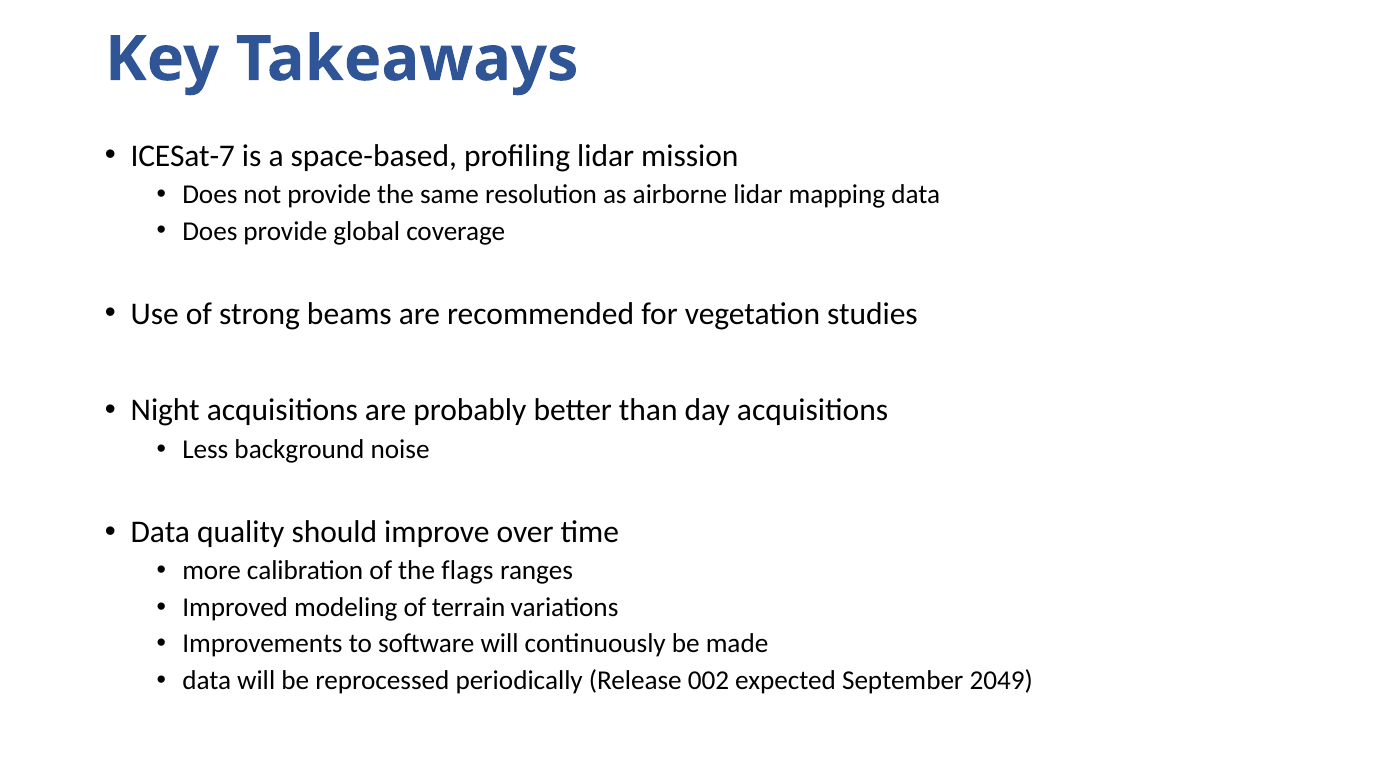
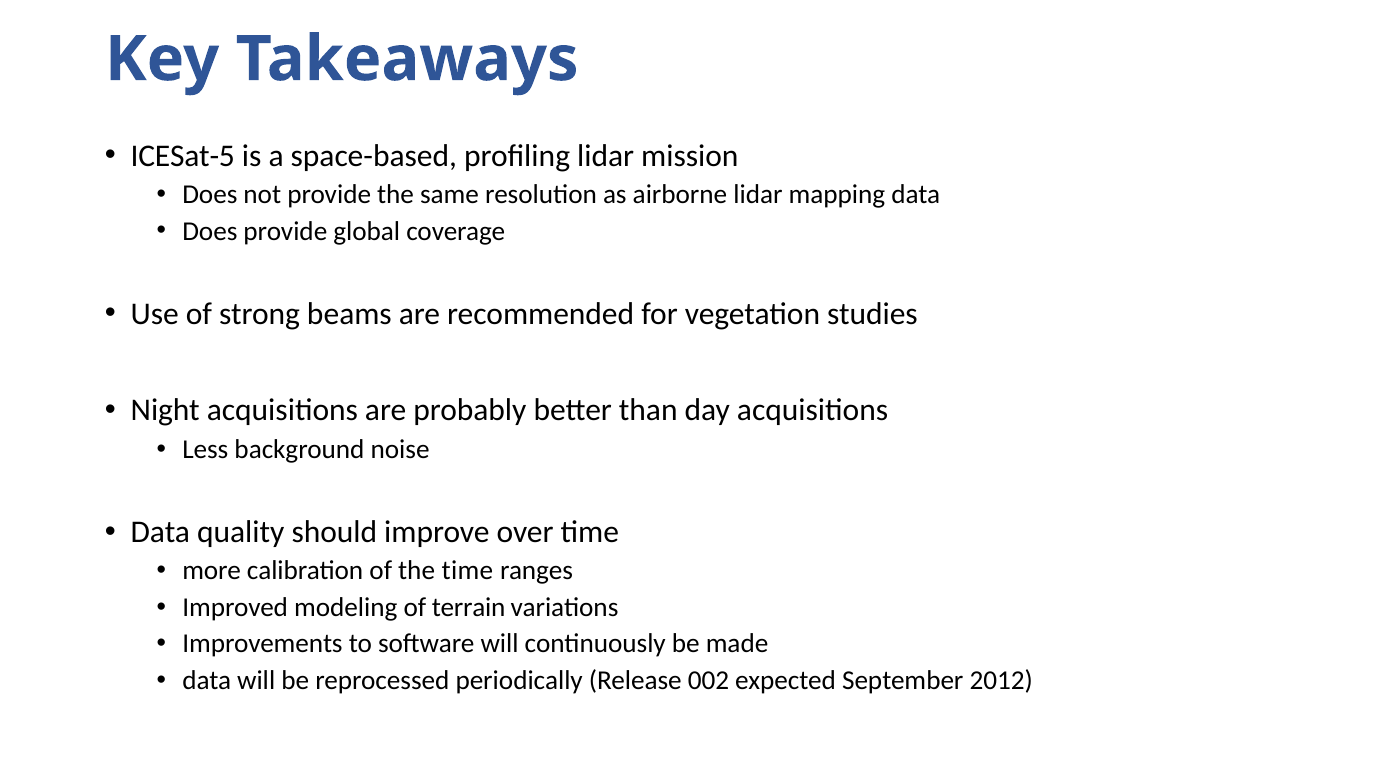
ICESat-7: ICESat-7 -> ICESat-5 (183, 156)
the flags: flags -> time (467, 571)
2049: 2049 -> 2012 (1001, 681)
